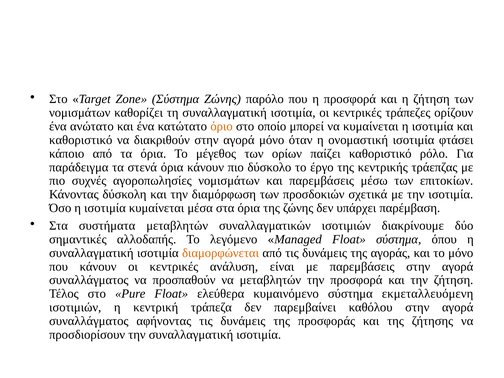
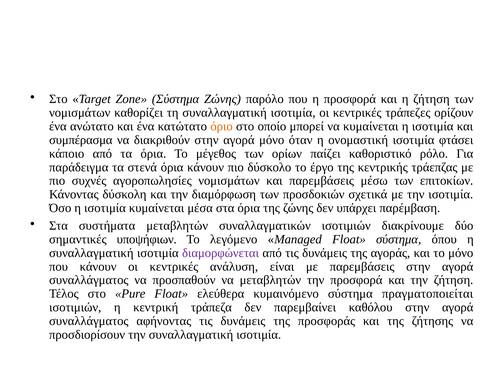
καθοριστικό: καθοριστικό -> συμπέρασμα (81, 140)
αλλοδαπής: αλλοδαπής -> υποψήφιων (147, 239)
διαμορφώνεται colour: orange -> purple (221, 253)
εκμεταλλευόμενη: εκμεταλλευόμενη -> πραγματοποιείται (428, 294)
